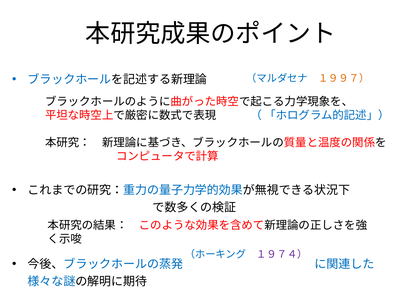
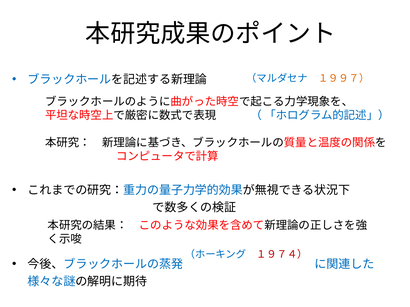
１９７４） colour: purple -> red (282, 255)
